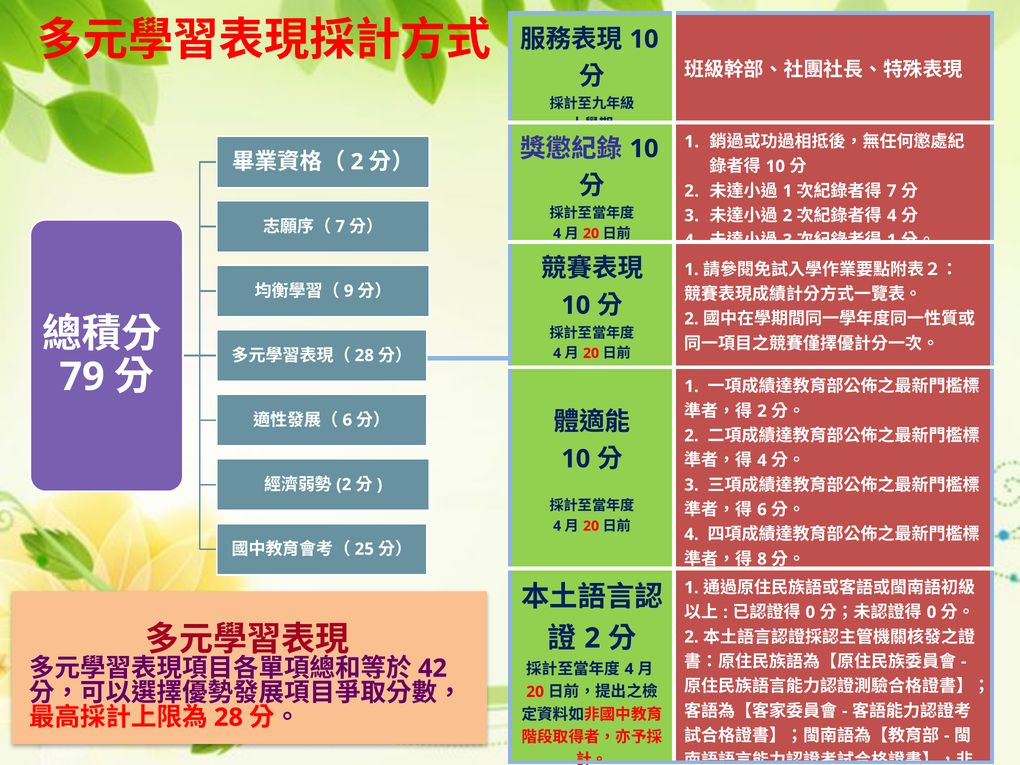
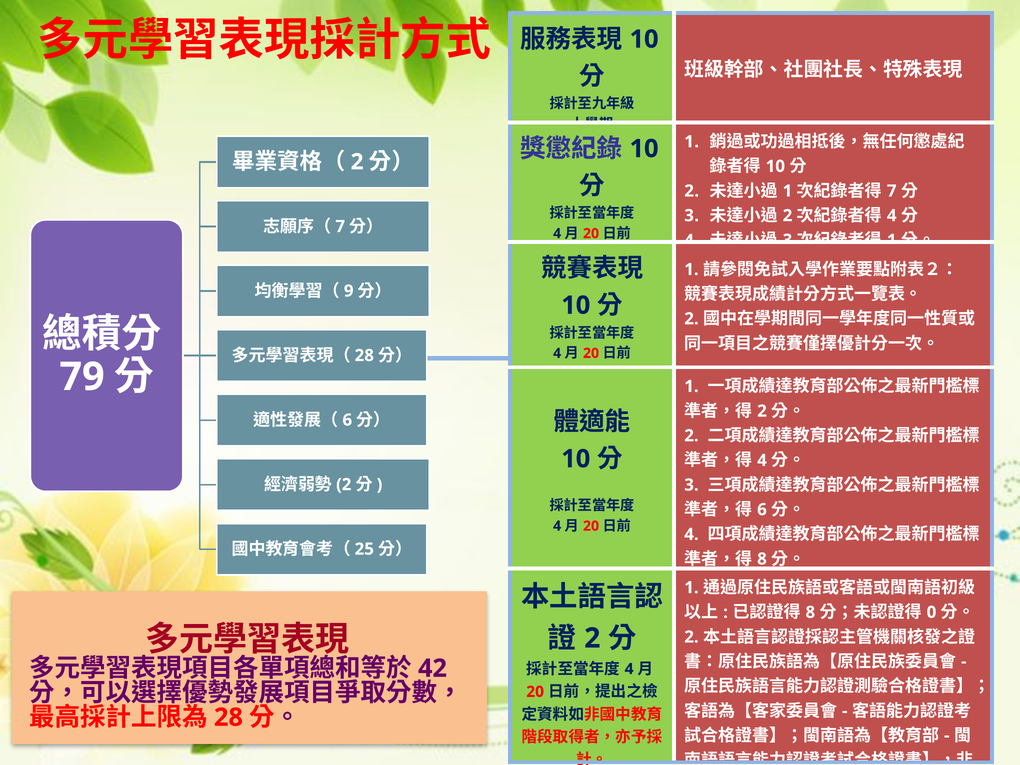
0: 0 -> 8 (810, 612)
